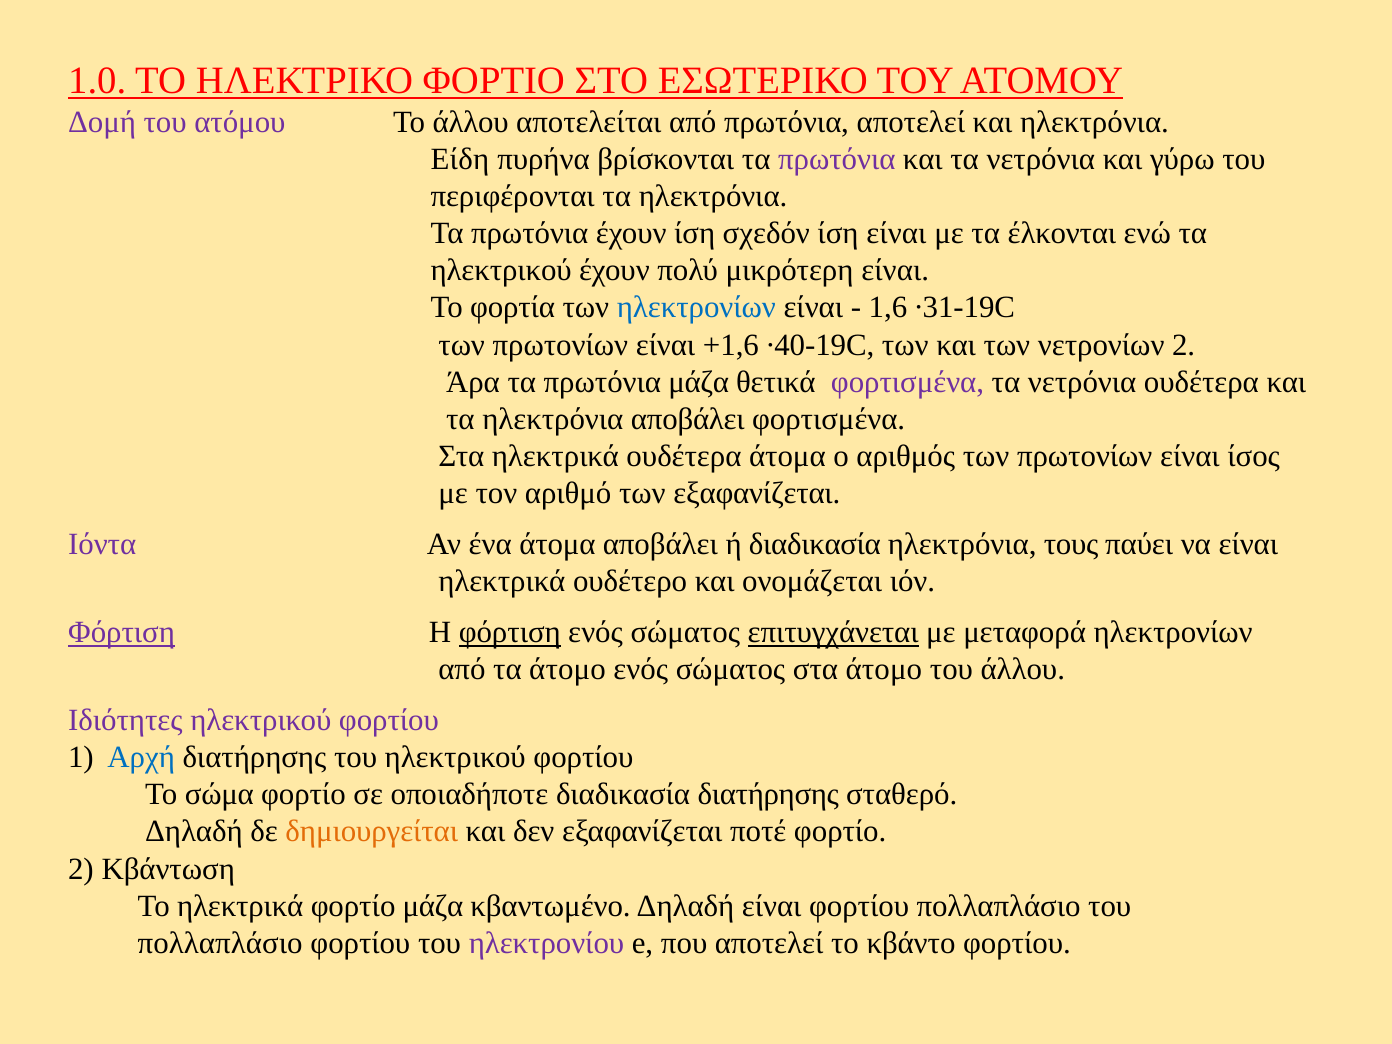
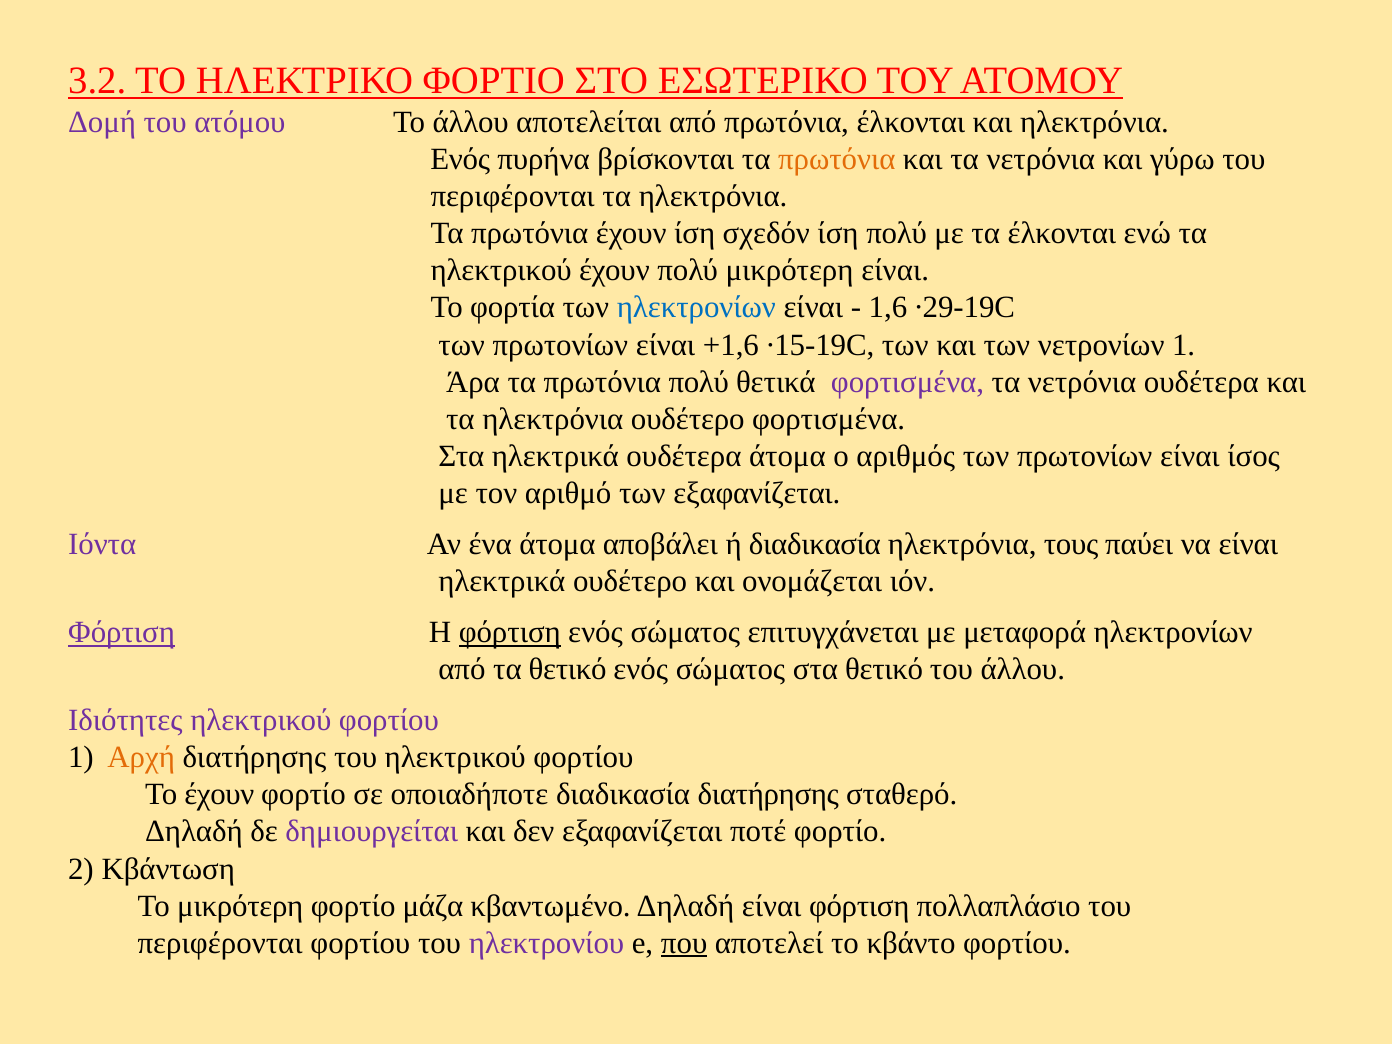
1.0: 1.0 -> 3.2 (97, 81)
πρωτόνια αποτελεί: αποτελεί -> έλκονται (911, 122)
Είδη: Είδη -> Ενός (460, 159)
πρωτόνια colour: purple -> orange (837, 159)
ίση είναι: είναι -> πολύ (897, 234)
∙31-19C: ∙31-19C -> ∙29-19C (965, 308)
∙40-19C: ∙40-19C -> ∙15-19C (820, 345)
νετρονίων 2: 2 -> 1 (1184, 345)
πρωτόνια μάζα: μάζα -> πολύ (699, 382)
ηλεκτρόνια αποβάλει: αποβάλει -> ουδέτερο (688, 419)
επιτυγχάνεται underline: present -> none (833, 632)
τα άτομο: άτομο -> θετικό (568, 669)
στα άτομο: άτομο -> θετικό (884, 669)
Αρχή colour: blue -> orange (141, 758)
Το σώμα: σώμα -> έχουν (219, 795)
δημιουργείται colour: orange -> purple (372, 832)
Το ηλεκτρικά: ηλεκτρικά -> μικρότερη (240, 906)
είναι φορτίου: φορτίου -> φόρτιση (859, 906)
πολλαπλάσιο: πολλαπλάσιο -> περιφέρονται (220, 943)
που underline: none -> present (684, 943)
